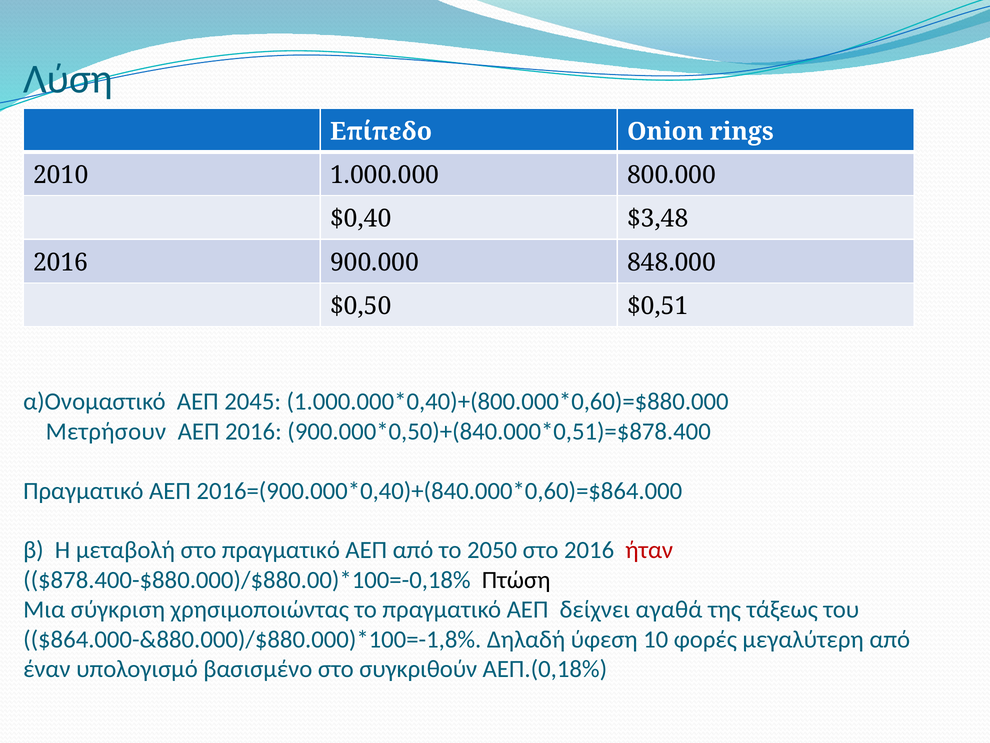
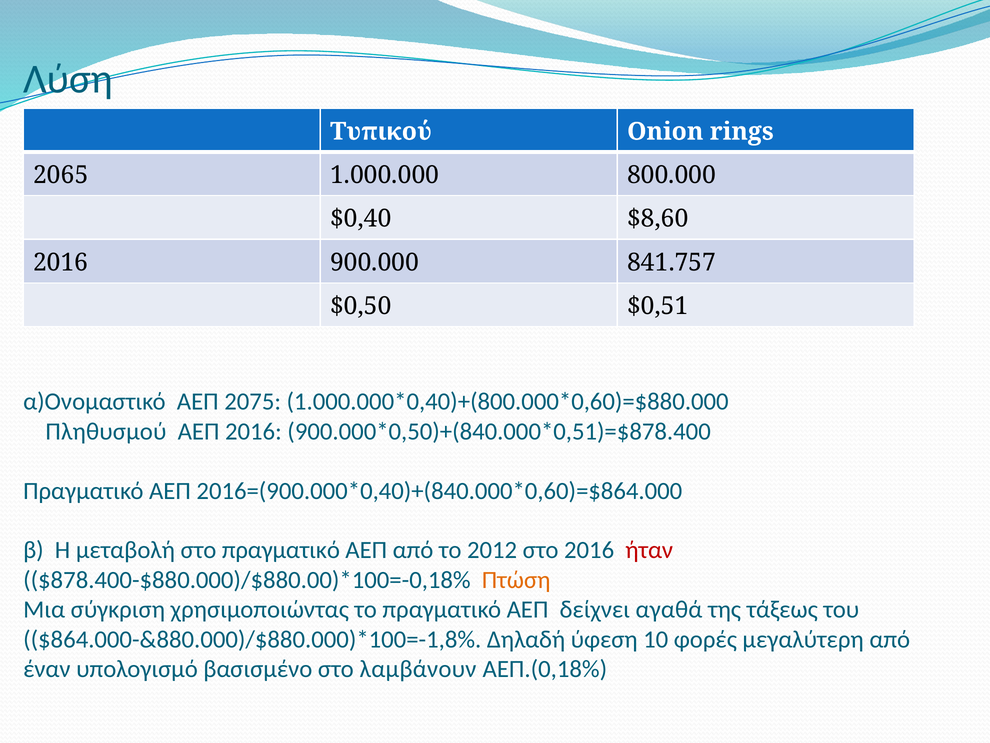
Επίπεδο: Επίπεδο -> Τυπικού (381, 131)
2010: 2010 -> 2065 (61, 175)
$3,48: $3,48 -> $8,60 (658, 219)
848.000: 848.000 -> 841.757 (672, 262)
2045: 2045 -> 2075 (253, 401)
Μετρήσουν: Μετρήσουν -> Πληθυσμού (106, 431)
2050: 2050 -> 2012 (492, 550)
Πτώση colour: black -> orange (516, 580)
συγκριθούν: συγκριθούν -> λαμβάνουν (418, 669)
